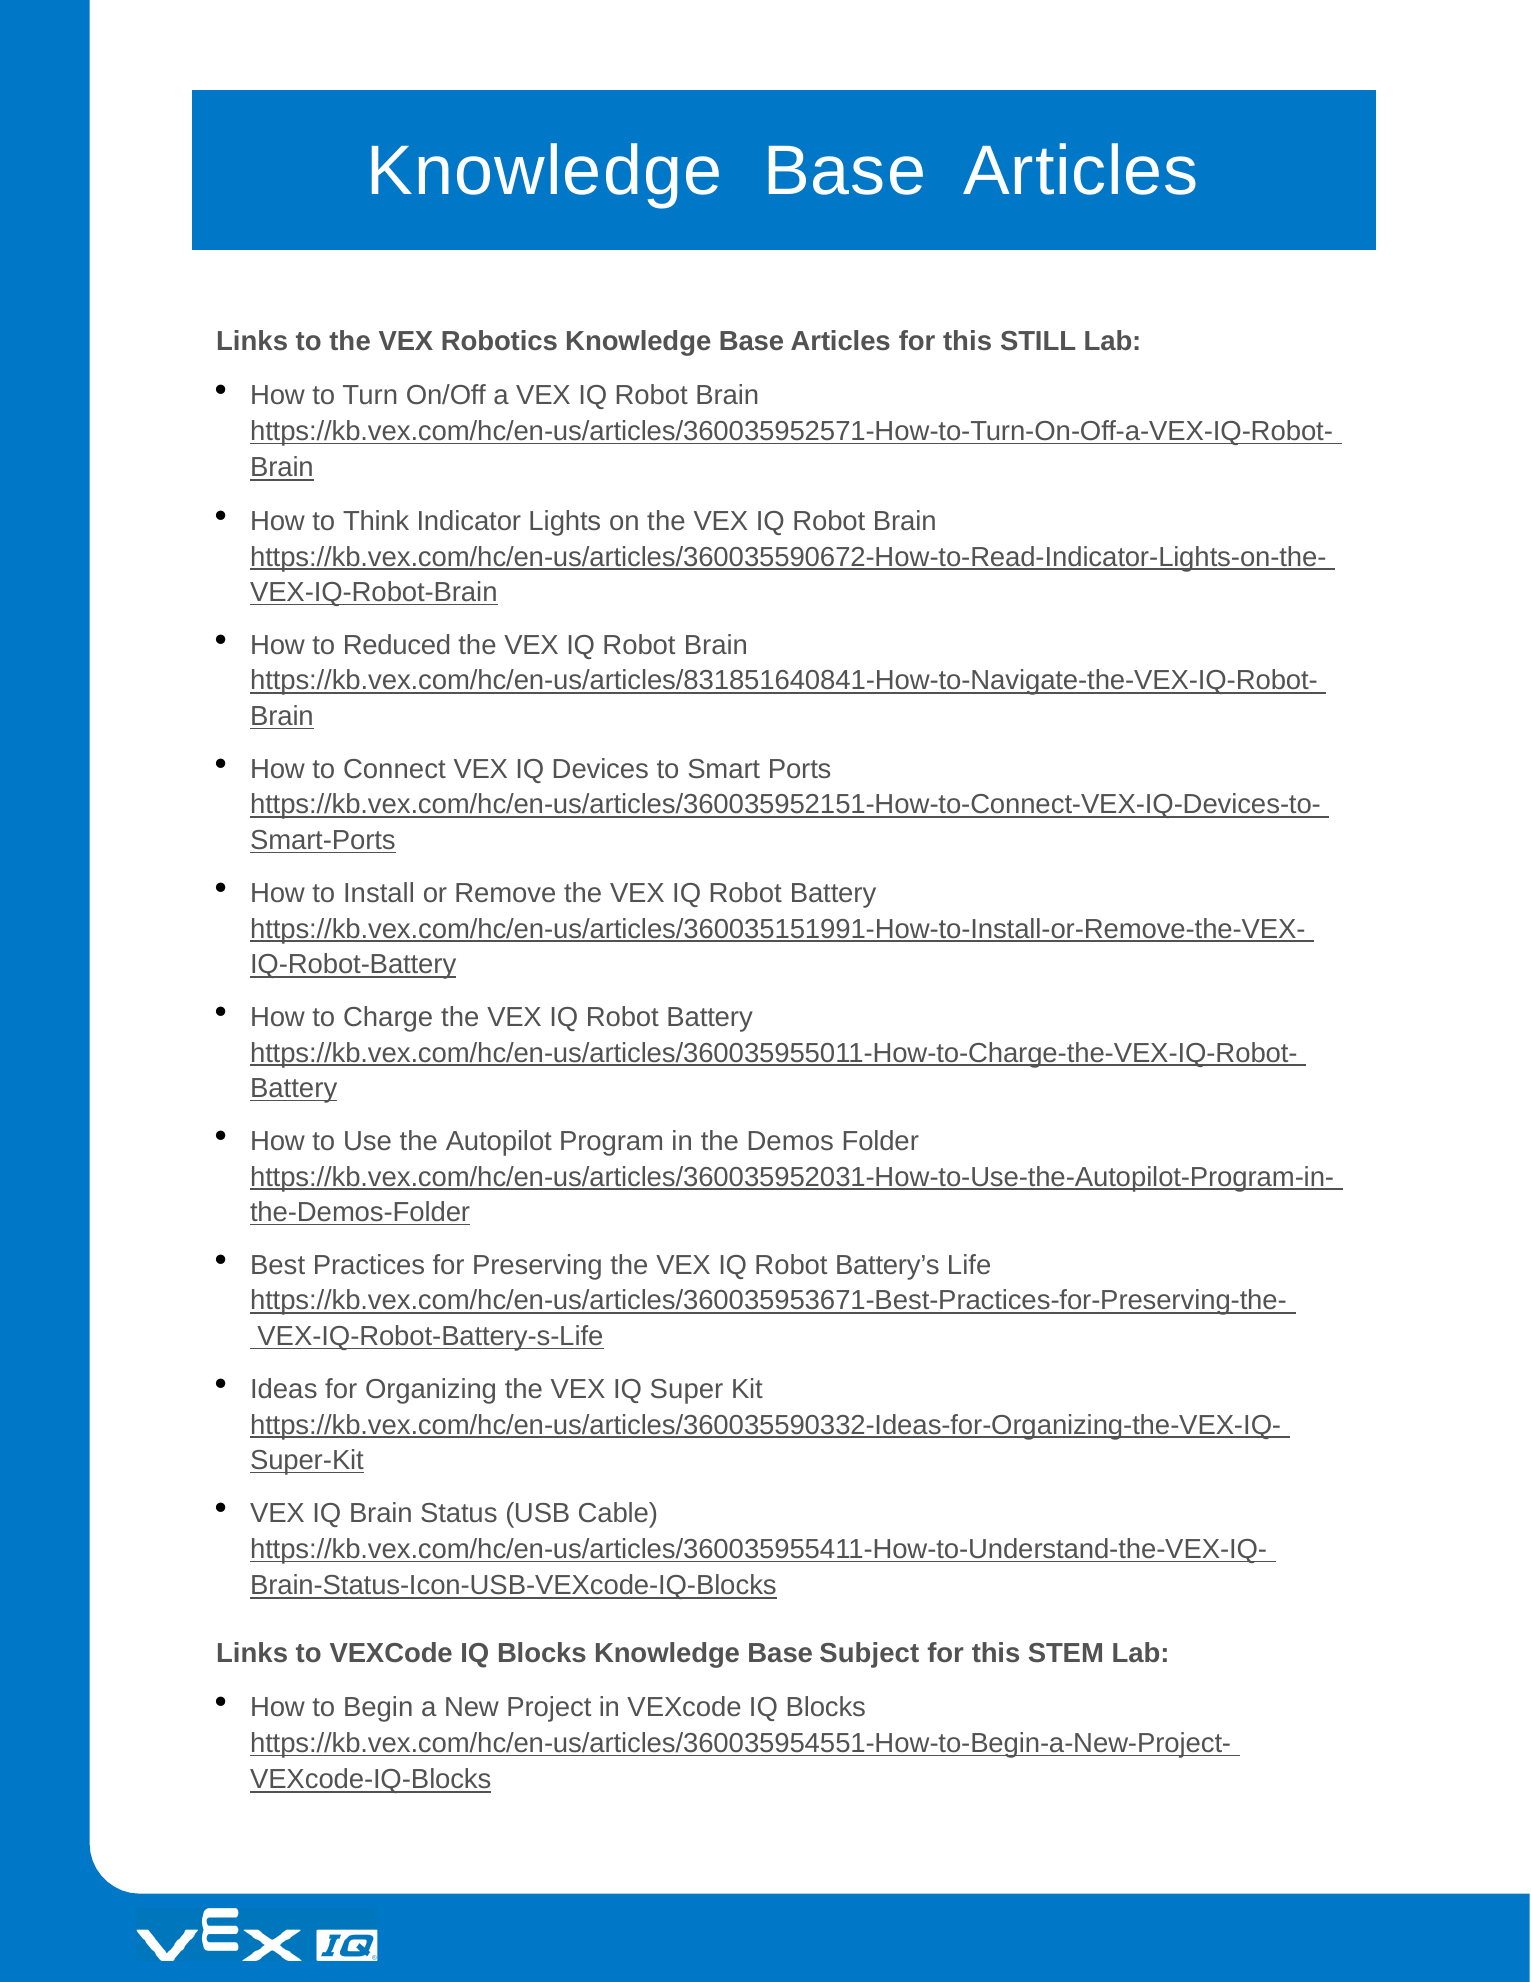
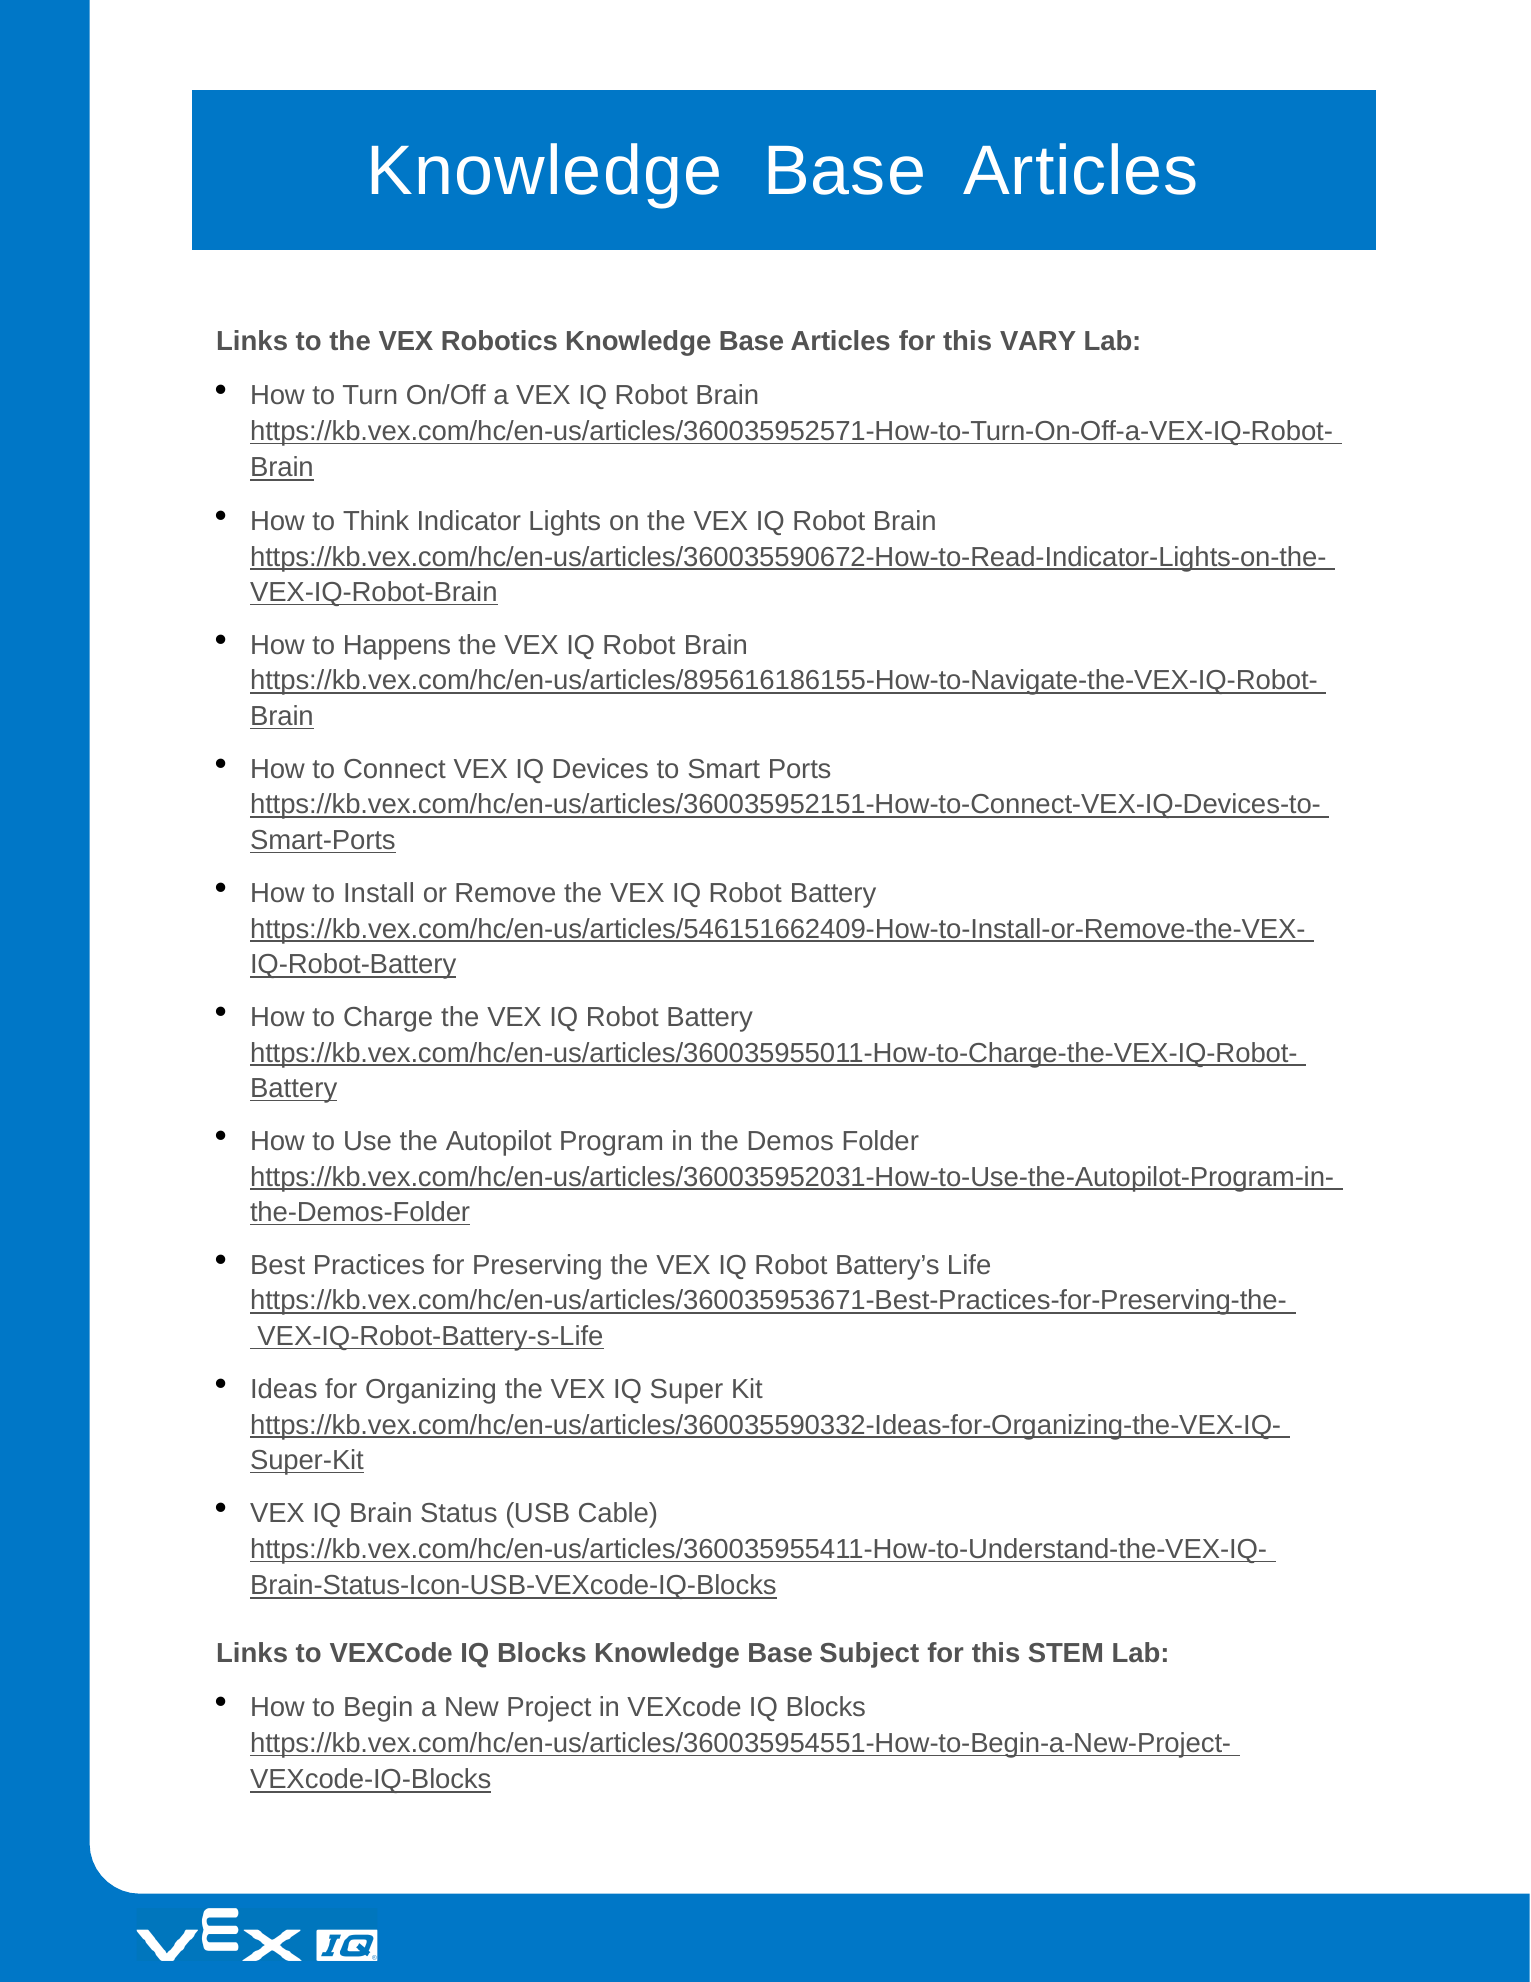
STILL: STILL -> VARY (1038, 341)
Reduced: Reduced -> Happens (397, 645)
https://kb.vex.com/hc/en-us/articles/831851640841-How-to-Navigate-the-VEX-IQ-Robot-: https://kb.vex.com/hc/en-us/articles/831851640841-How-to-Navigate-the-VEX-IQ-Robot- -> https://kb.vex.com/hc/en-us/articles/895616186155-How-to-Navigate-the-VEX-IQ-Robot- (784, 681)
https://kb.vex.com/hc/en-us/articles/360035151991-How-to-Install-or-Remove-the-VEX-: https://kb.vex.com/hc/en-us/articles/360035151991-How-to-Install-or-Remove-the-VEX- -> https://kb.vex.com/hc/en-us/articles/546151662409-How-to-Install-or-Remove-the-VEX- (778, 929)
